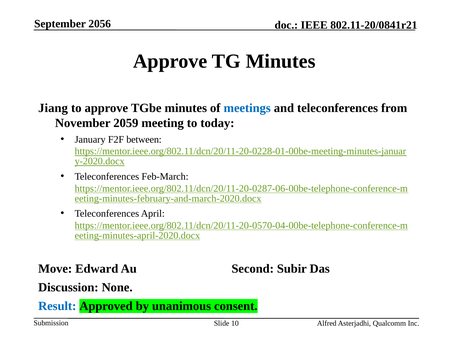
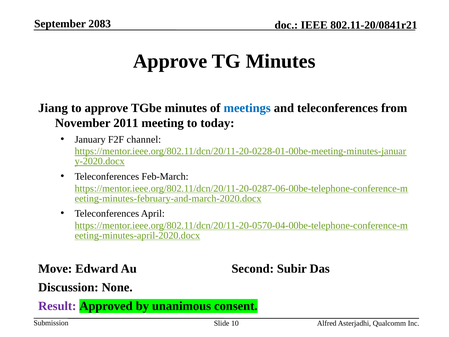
2056: 2056 -> 2083 (100, 24)
2059: 2059 -> 2011 (126, 123)
between: between -> channel (144, 139)
Result colour: blue -> purple (57, 306)
